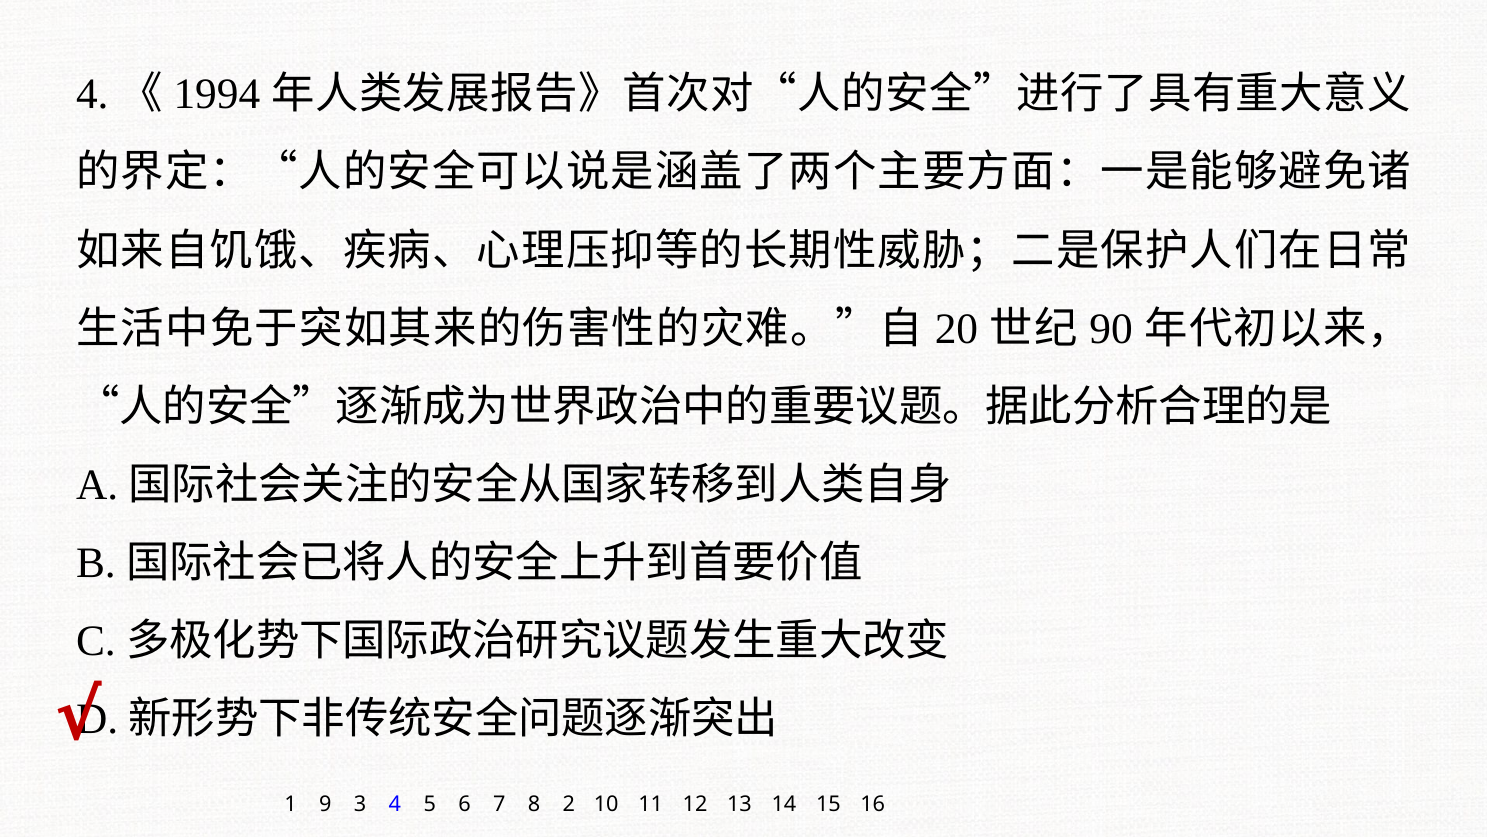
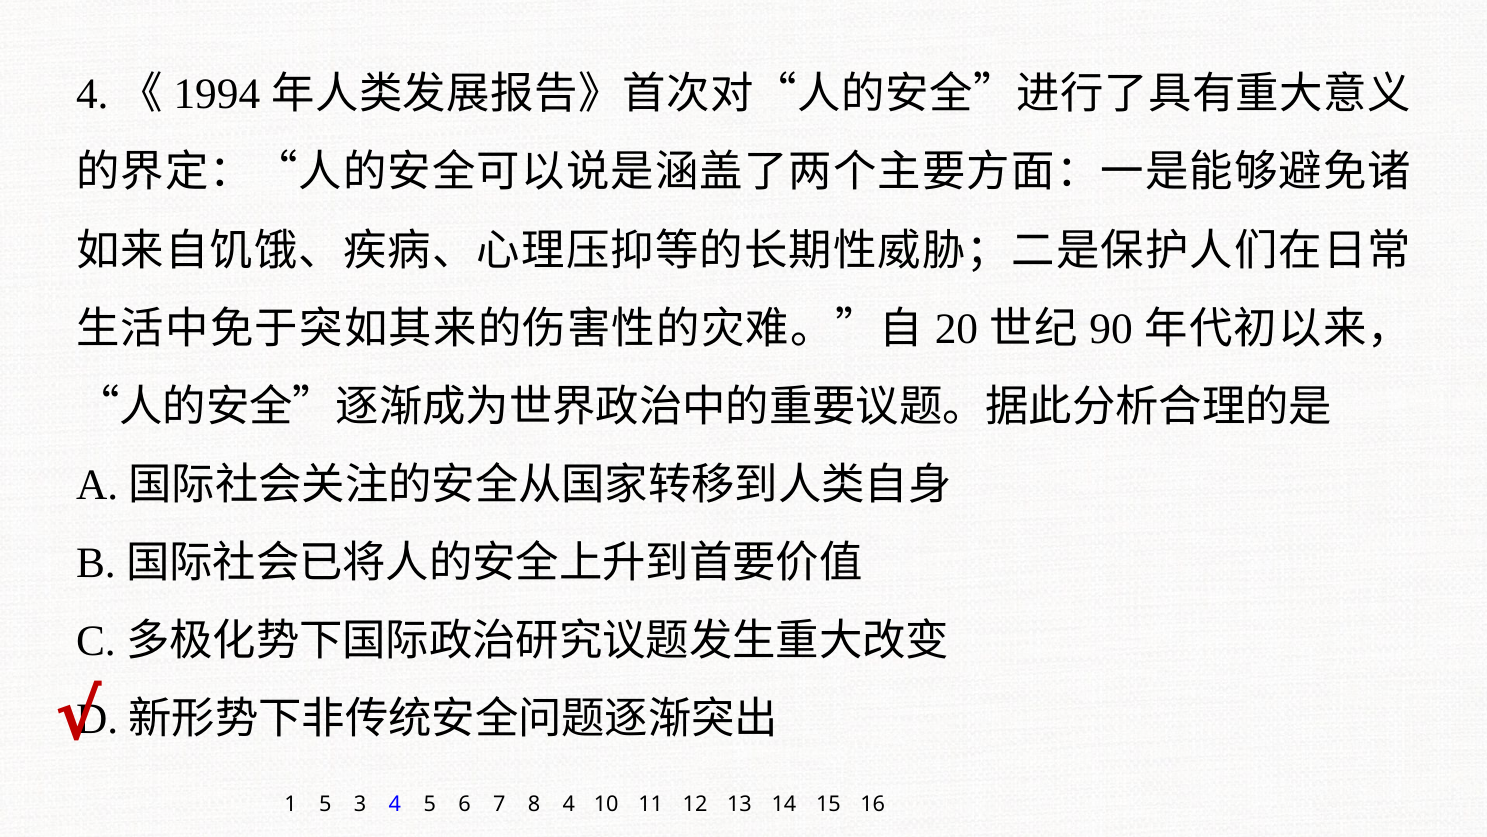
1 9: 9 -> 5 (325, 804)
8 2: 2 -> 4 (569, 804)
